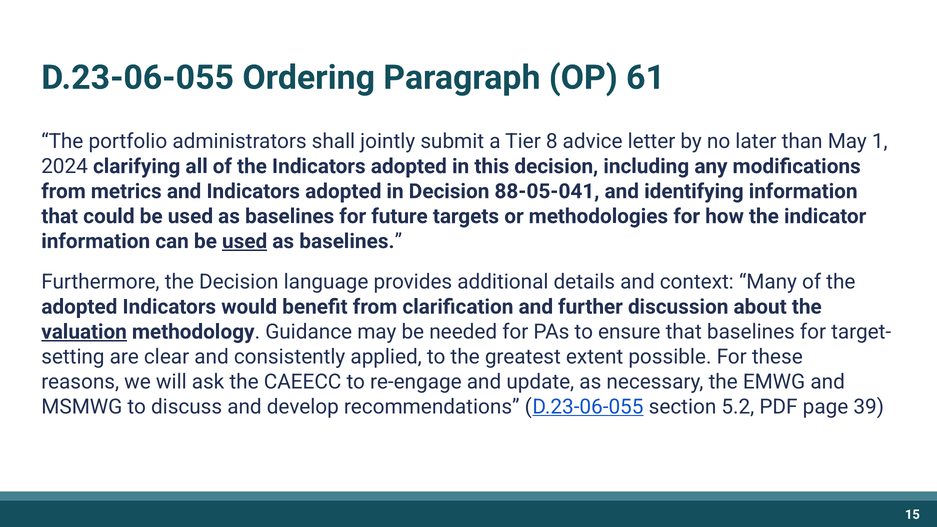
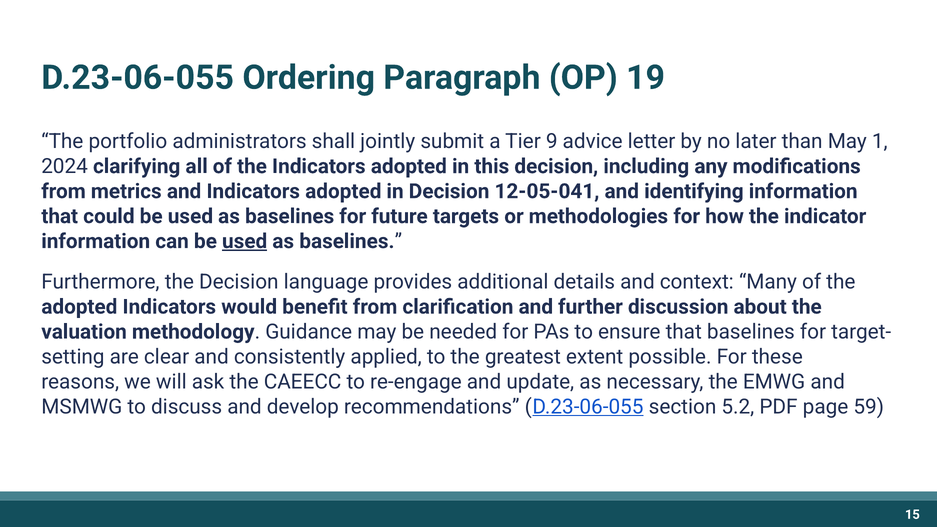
61: 61 -> 19 (646, 78)
8: 8 -> 9 (552, 141)
88-05-041: 88-05-041 -> 12-05-041 (547, 191)
valuation underline: present -> none (84, 332)
39: 39 -> 59 (869, 407)
